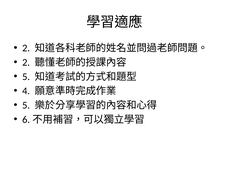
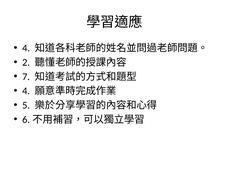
2: 2 -> 4 (26, 48)
5: 5 -> 7 (26, 77)
